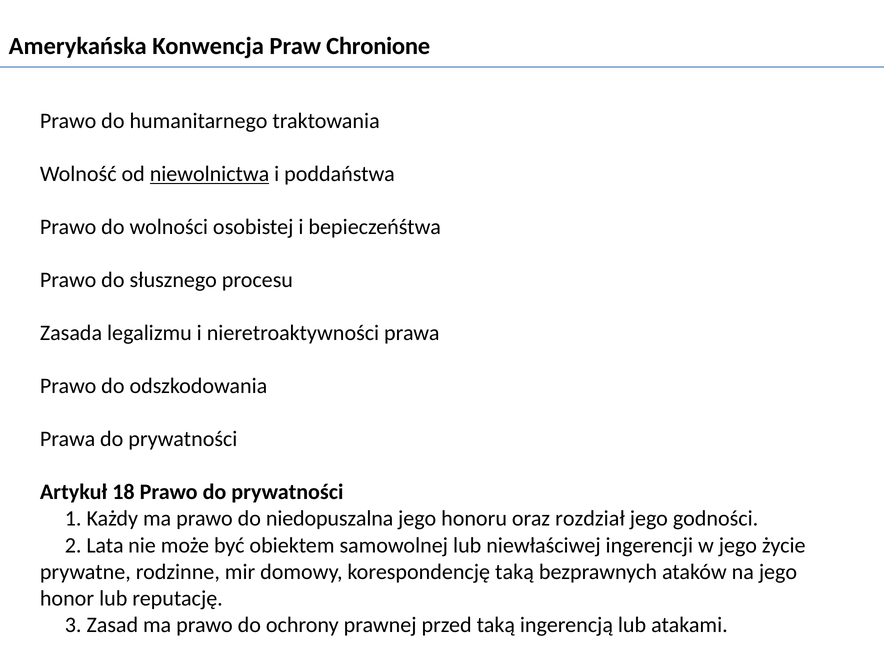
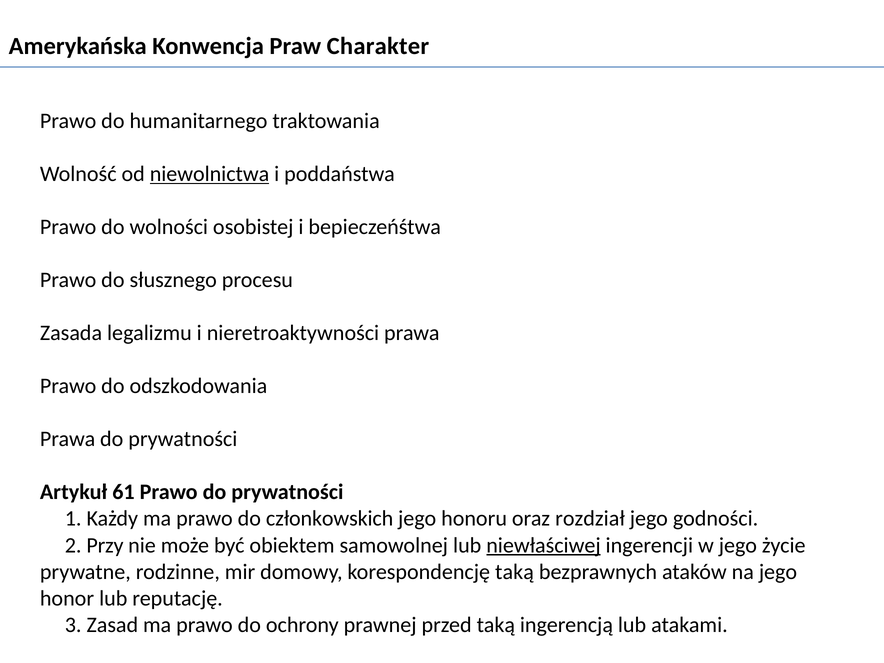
Chronione: Chronione -> Charakter (378, 46)
18: 18 -> 61 (123, 492)
niedopuszalna: niedopuszalna -> członkowskich (330, 519)
Lata: Lata -> Przy (105, 545)
niewłaściwej underline: none -> present (543, 545)
